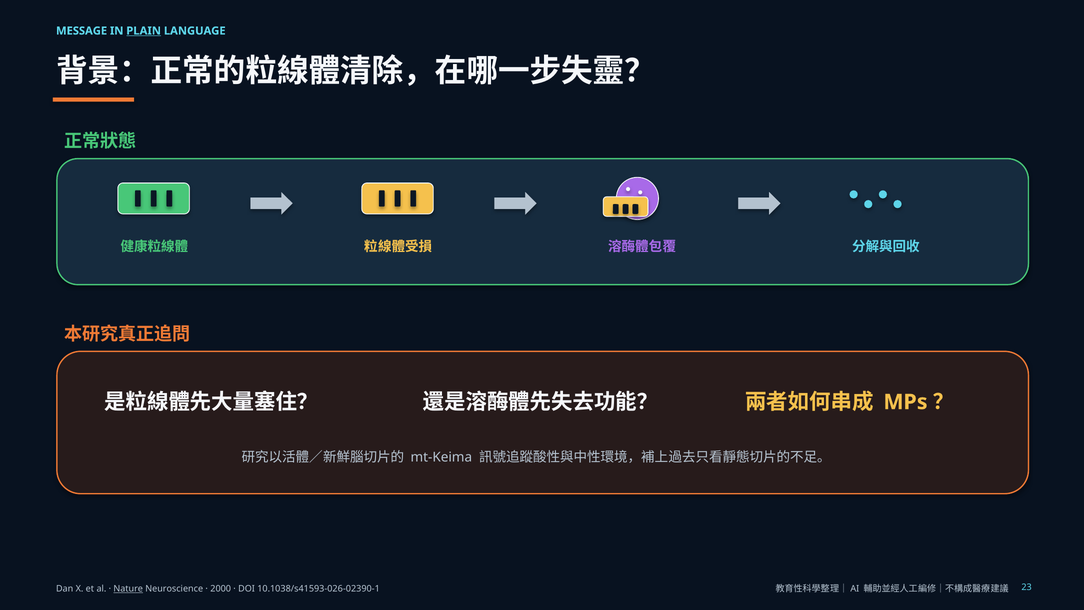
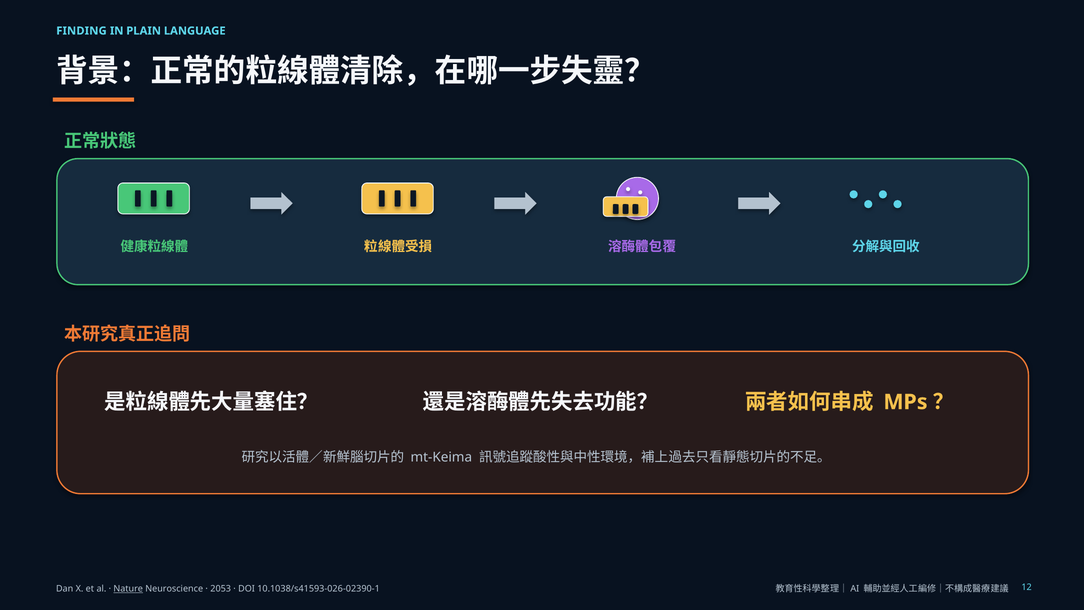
MESSAGE: MESSAGE -> FINDING (81, 31)
PLAIN underline: present -> none (144, 31)
2000: 2000 -> 2053 (221, 588)
23: 23 -> 12 (1027, 587)
